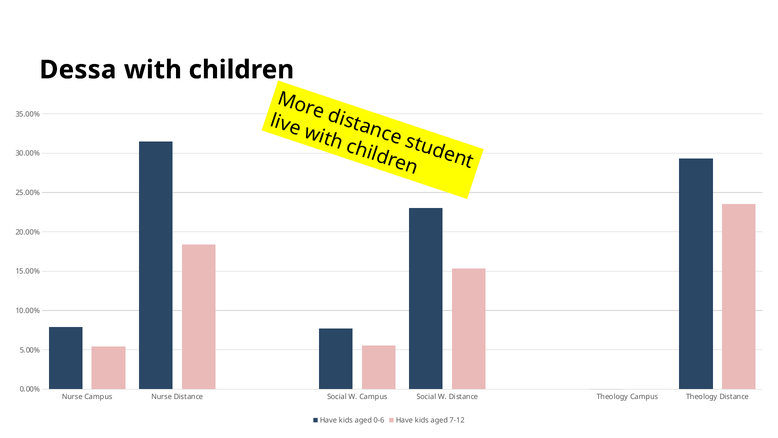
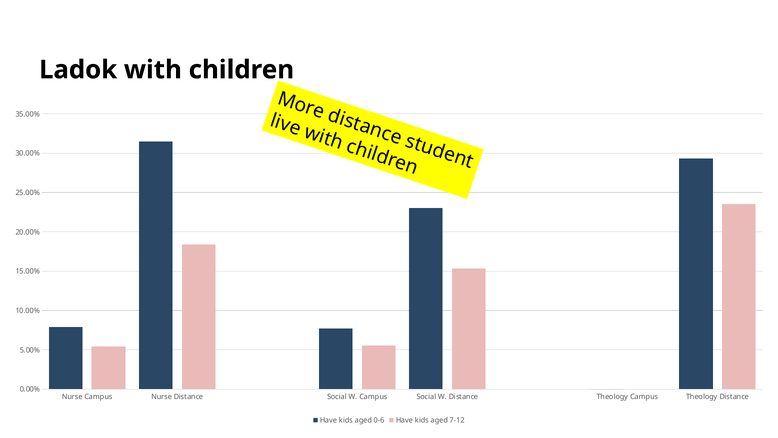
Dessa: Dessa -> Ladok (78, 70)
